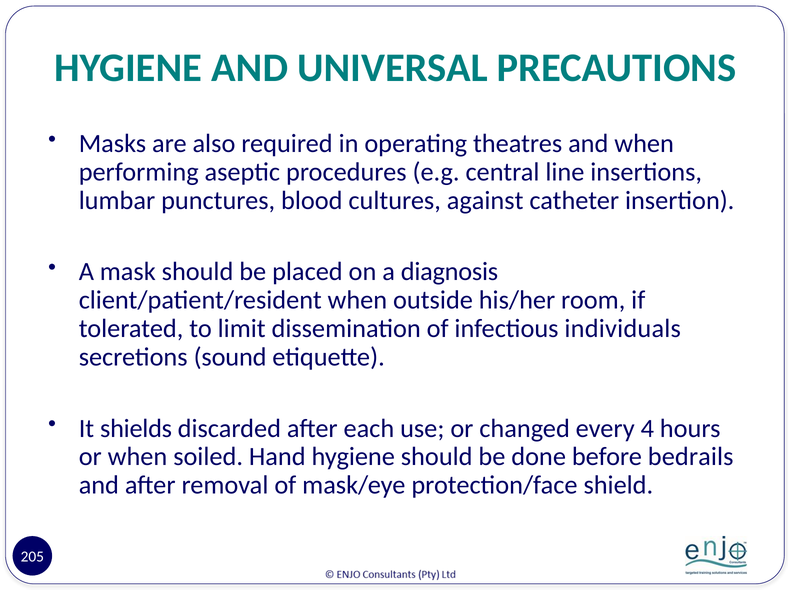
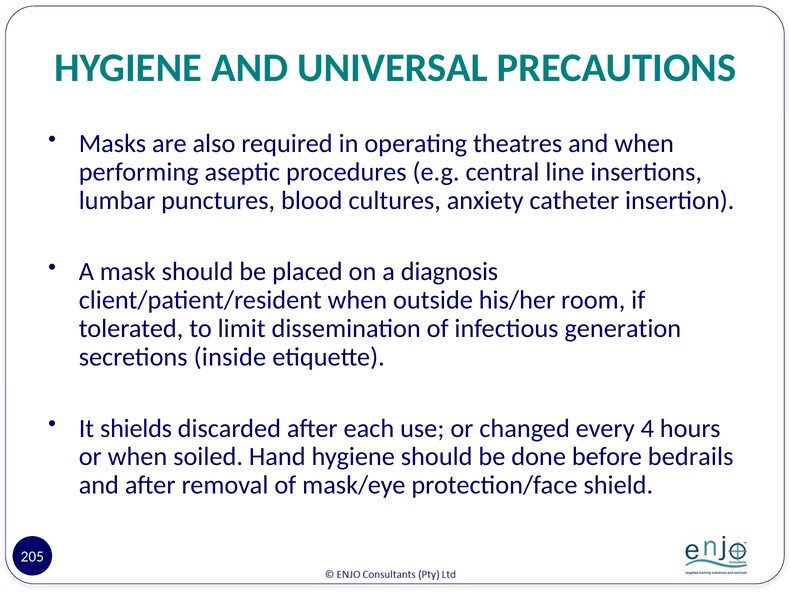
against: against -> anxiety (485, 201)
individuals: individuals -> generation (623, 329)
sound: sound -> inside (230, 357)
